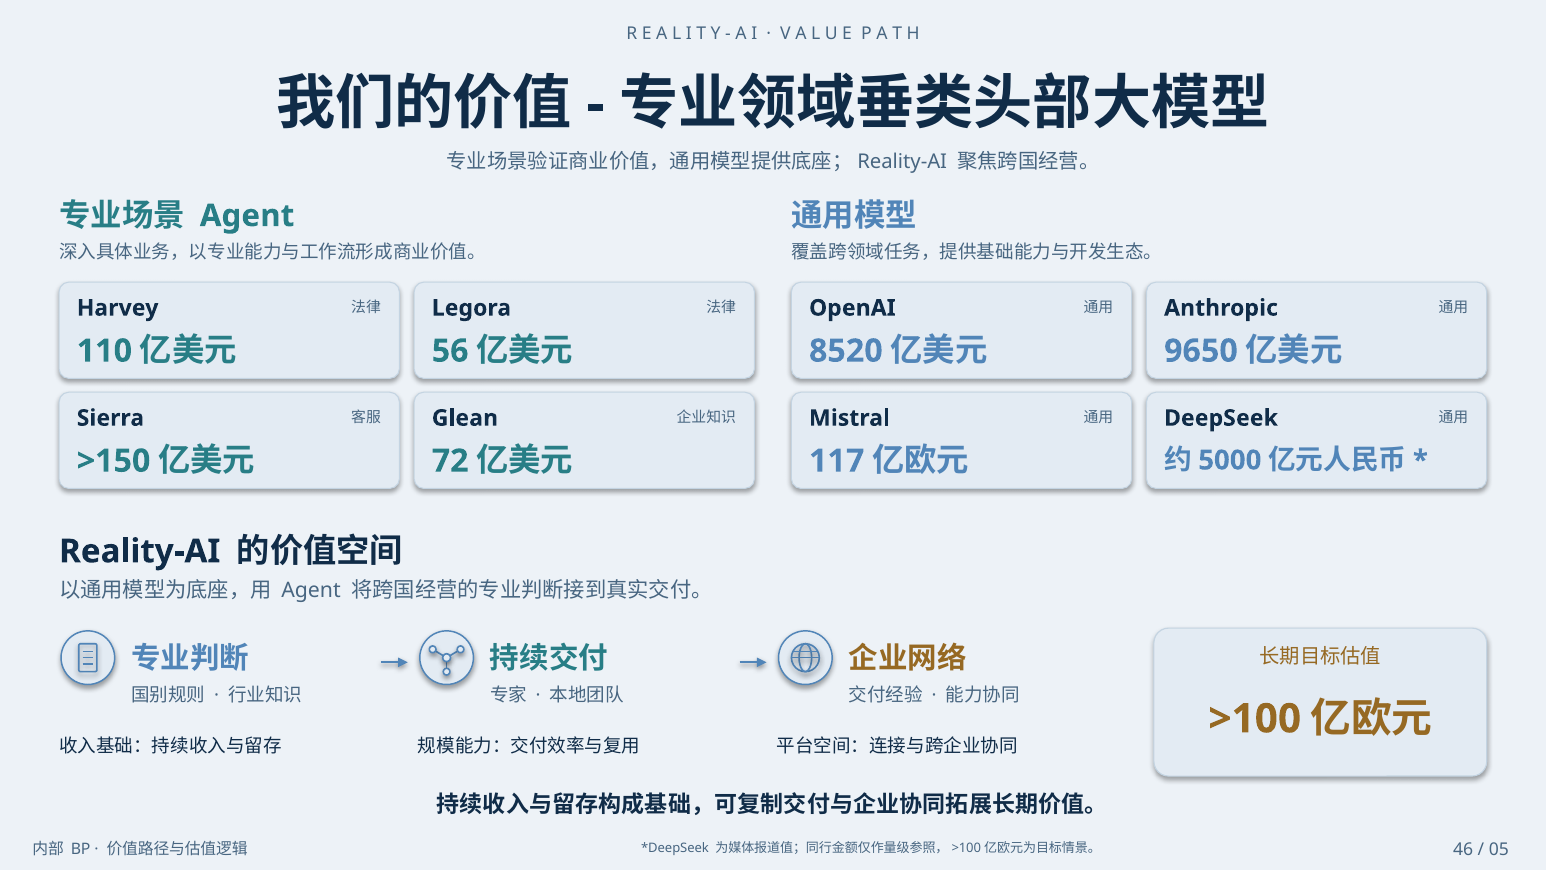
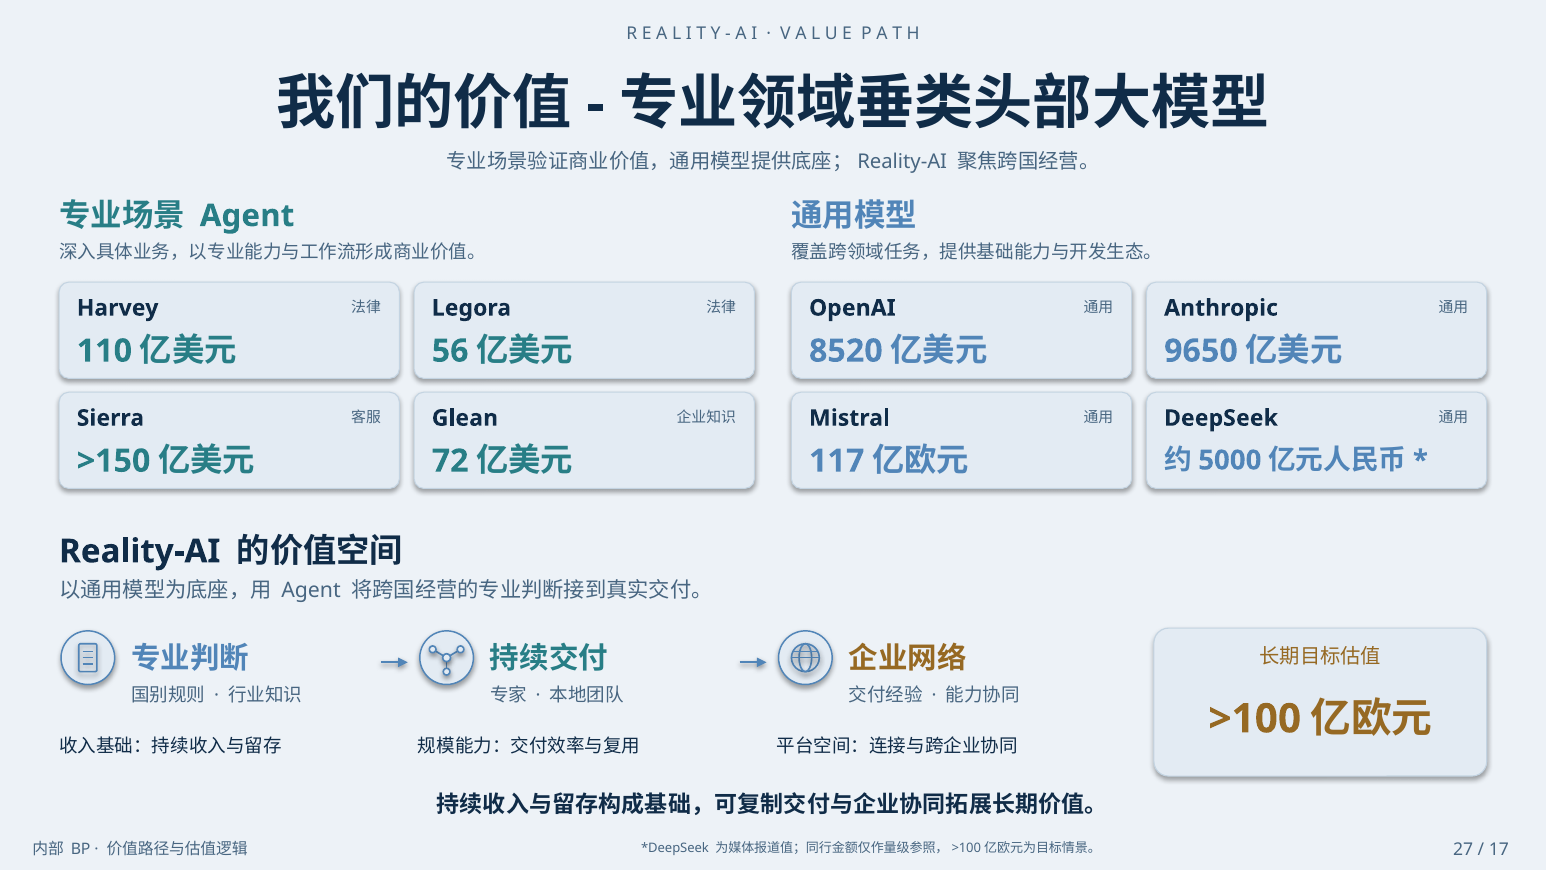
46: 46 -> 27 (1463, 849)
05: 05 -> 17 (1499, 849)
